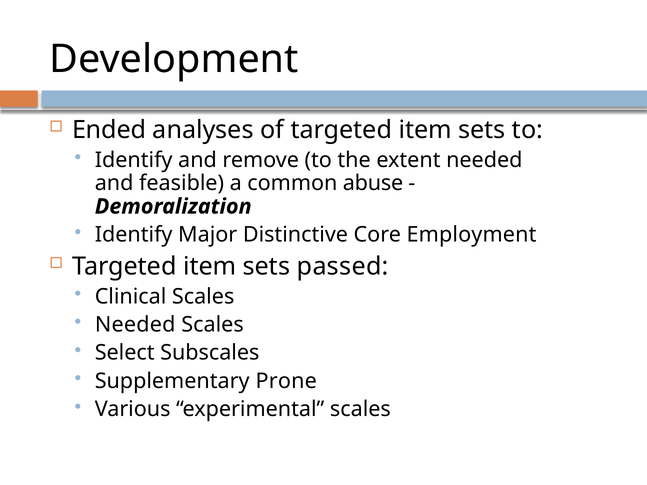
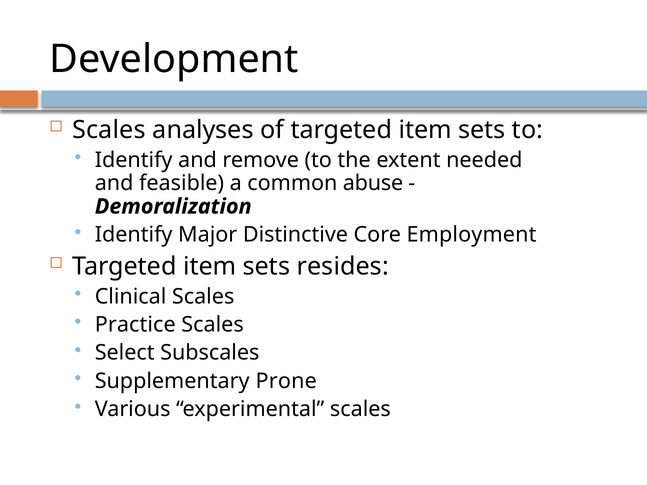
Ended: Ended -> Scales (109, 130)
passed: passed -> resides (343, 266)
Needed: Needed -> Practice (135, 325)
